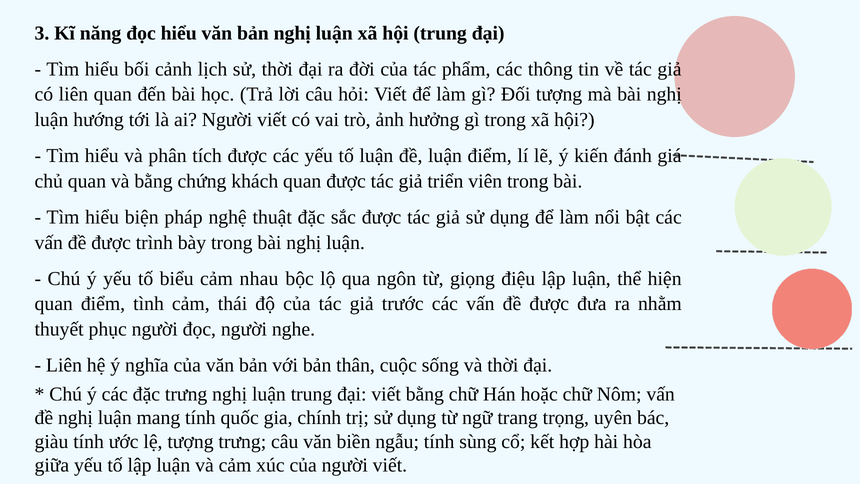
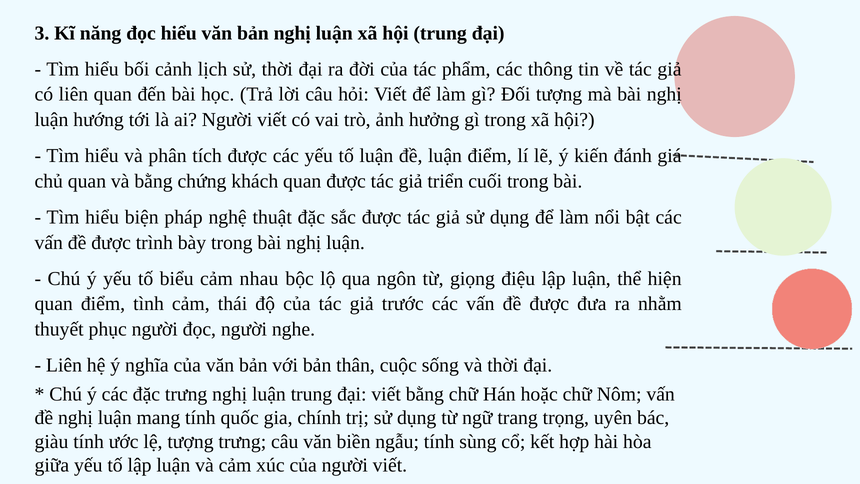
viên: viên -> cuối (485, 181)
